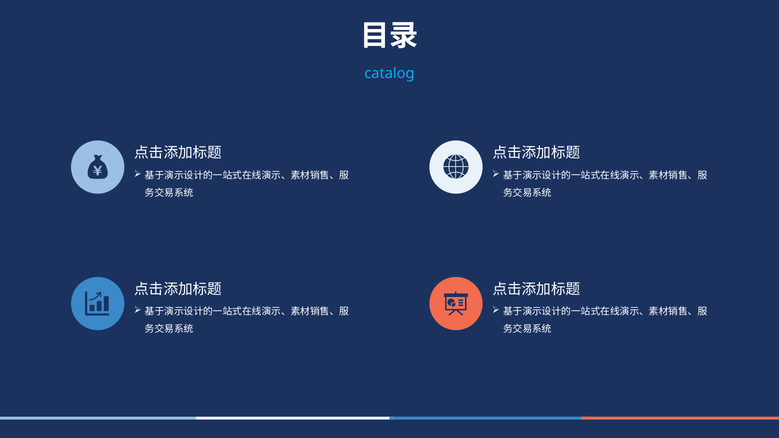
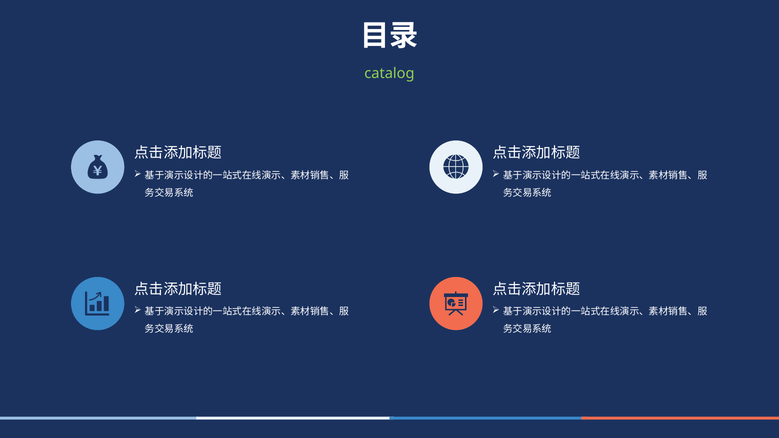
catalog colour: light blue -> light green (389, 74)
